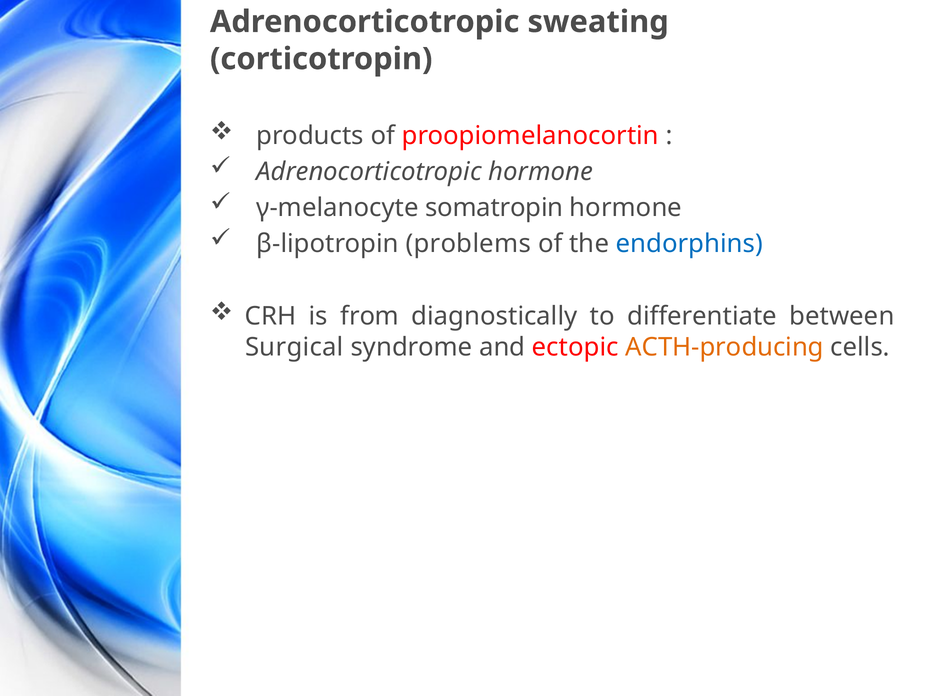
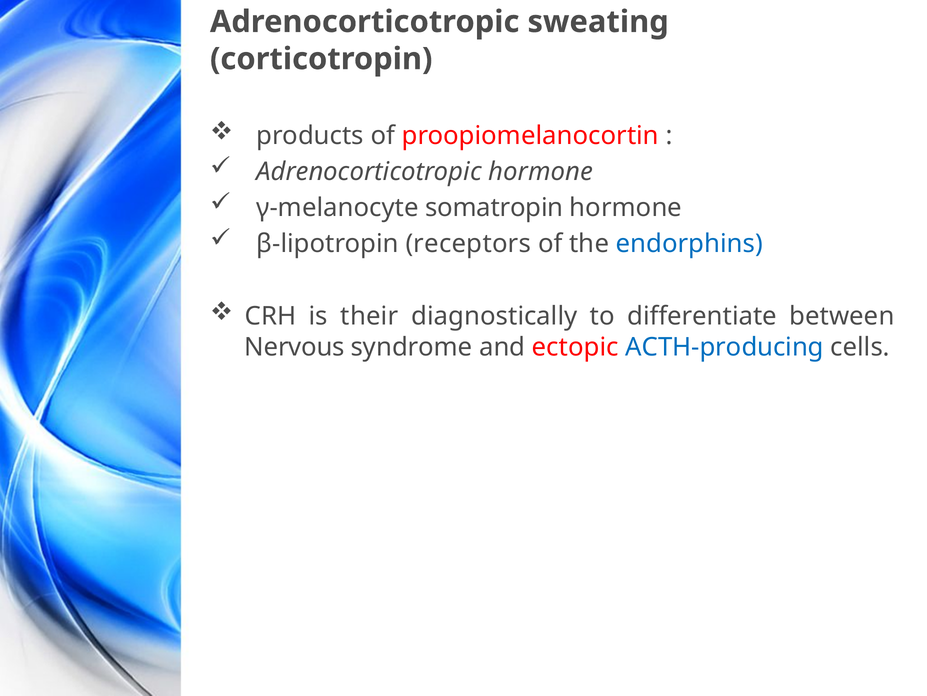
problems: problems -> receptors (468, 244)
from: from -> their (369, 316)
Surgical: Surgical -> Nervous (295, 347)
ACTH-producing colour: orange -> blue (725, 347)
